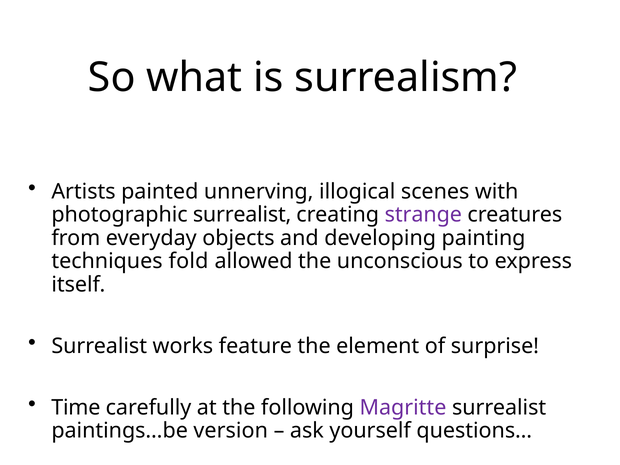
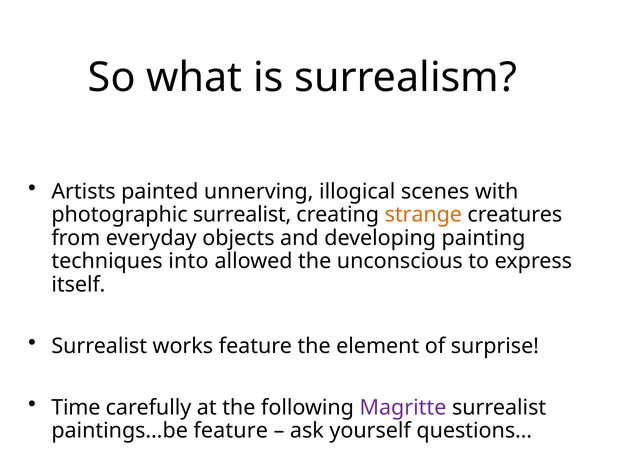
strange colour: purple -> orange (423, 215)
fold: fold -> into (188, 261)
paintings…be version: version -> feature (231, 431)
